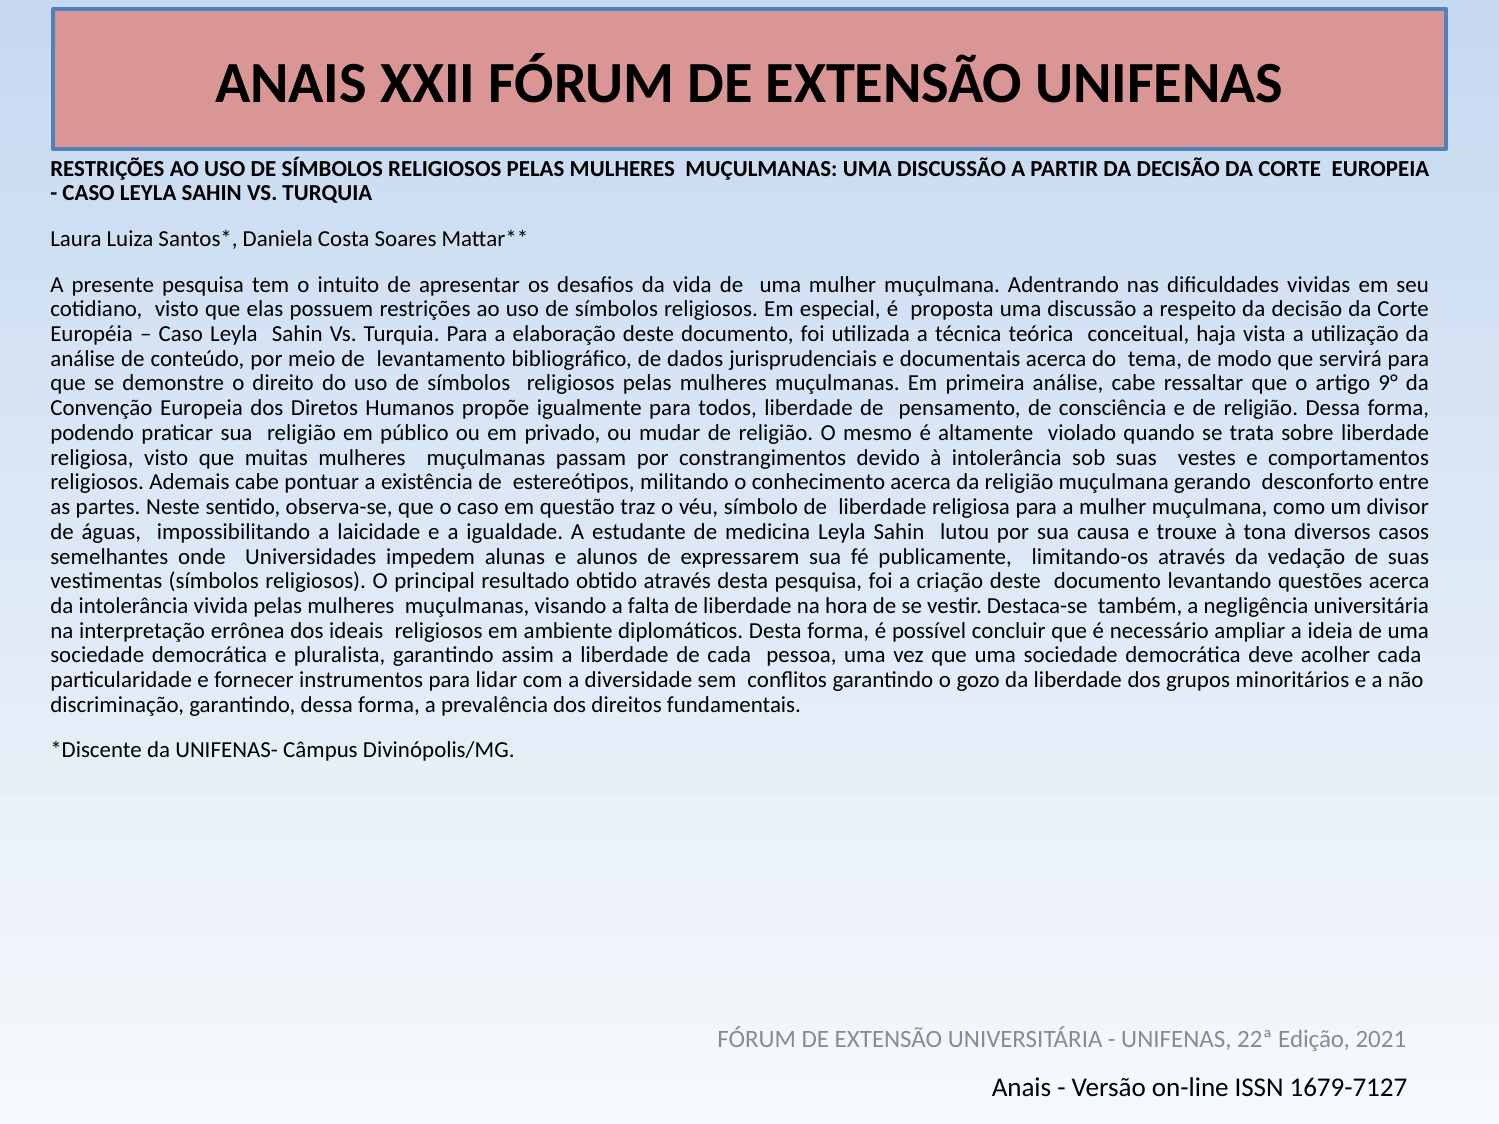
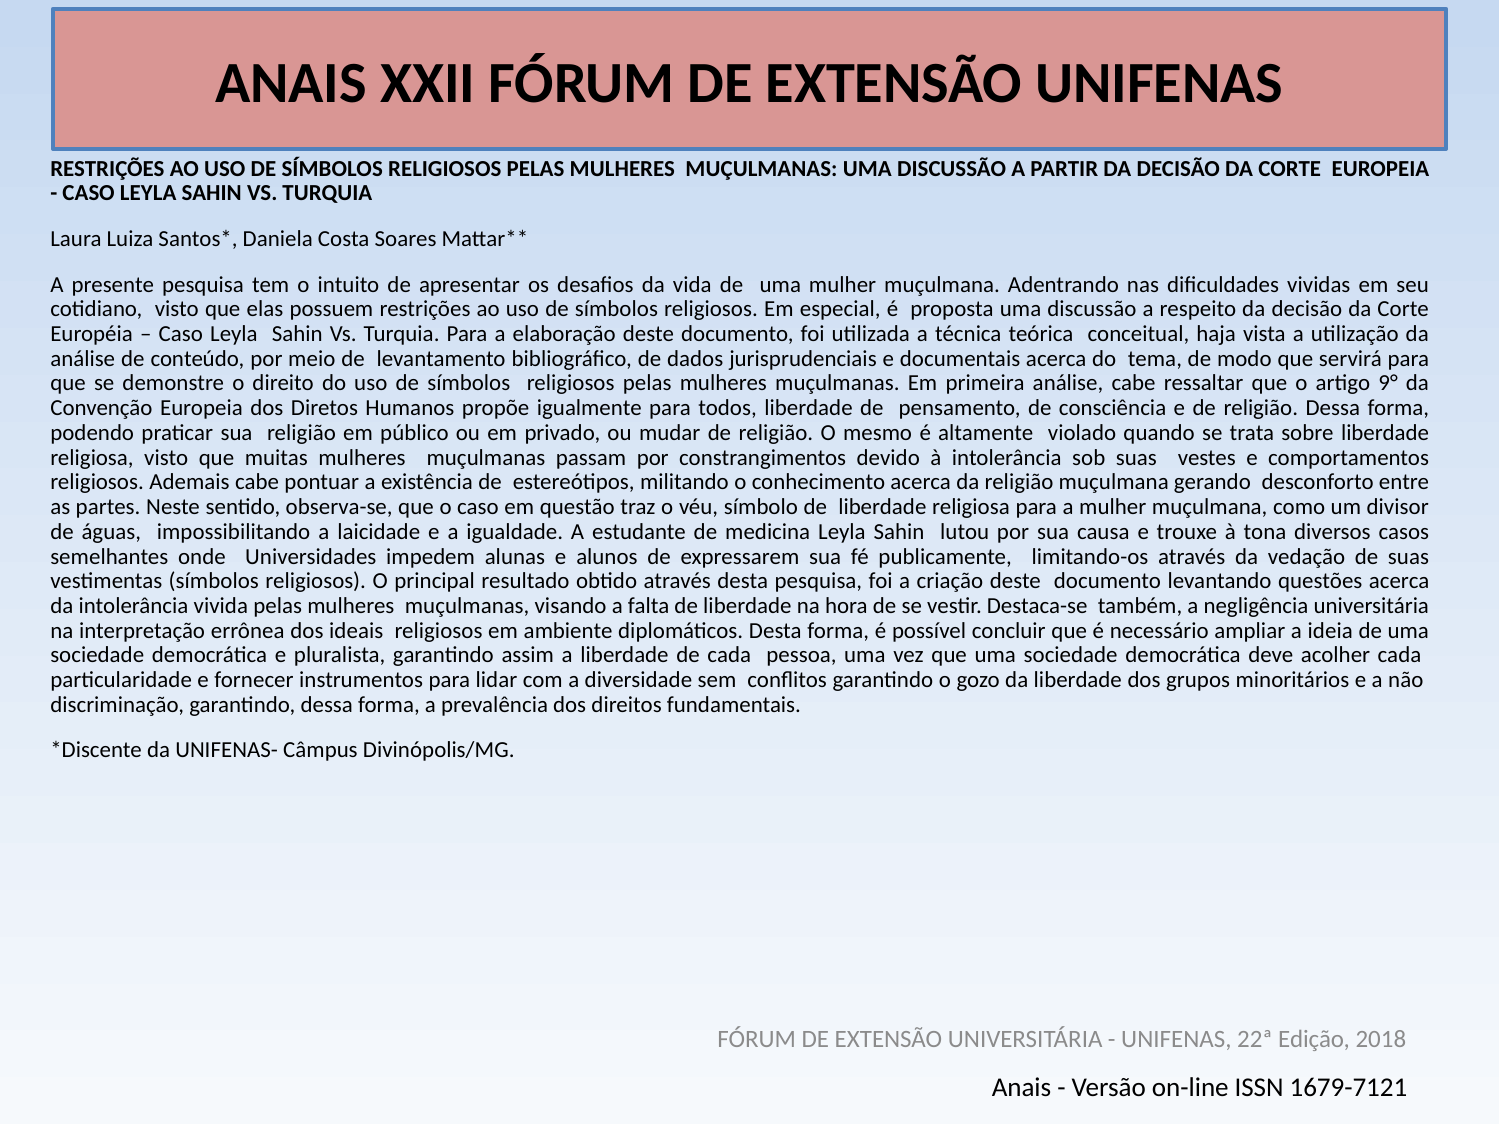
2021: 2021 -> 2018 (1381, 1039)
1679-7127: 1679-7127 -> 1679-7121 (1348, 1088)
